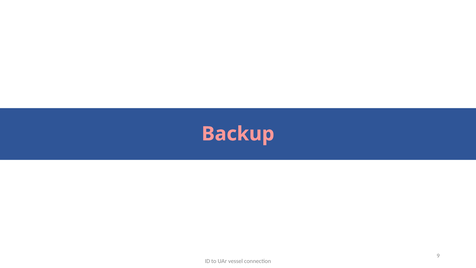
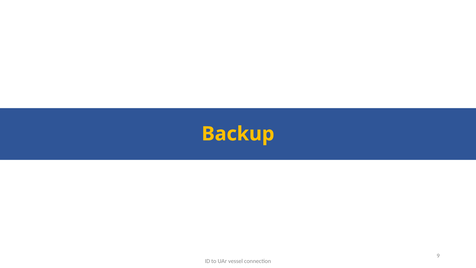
Backup colour: pink -> yellow (238, 134)
